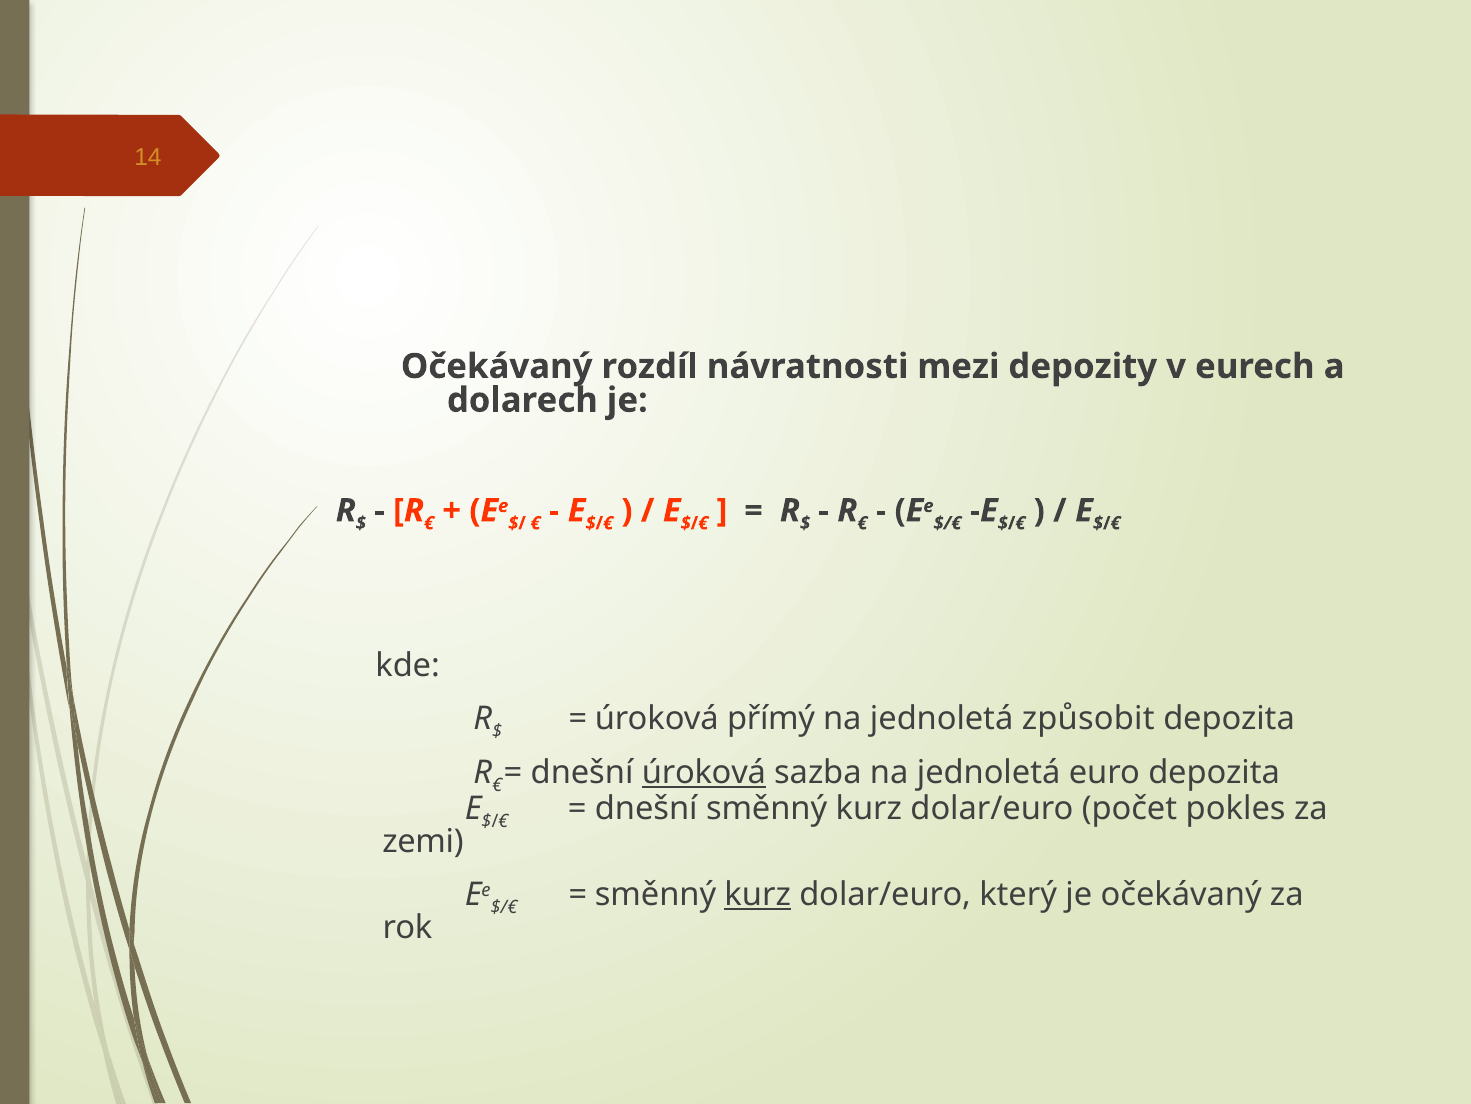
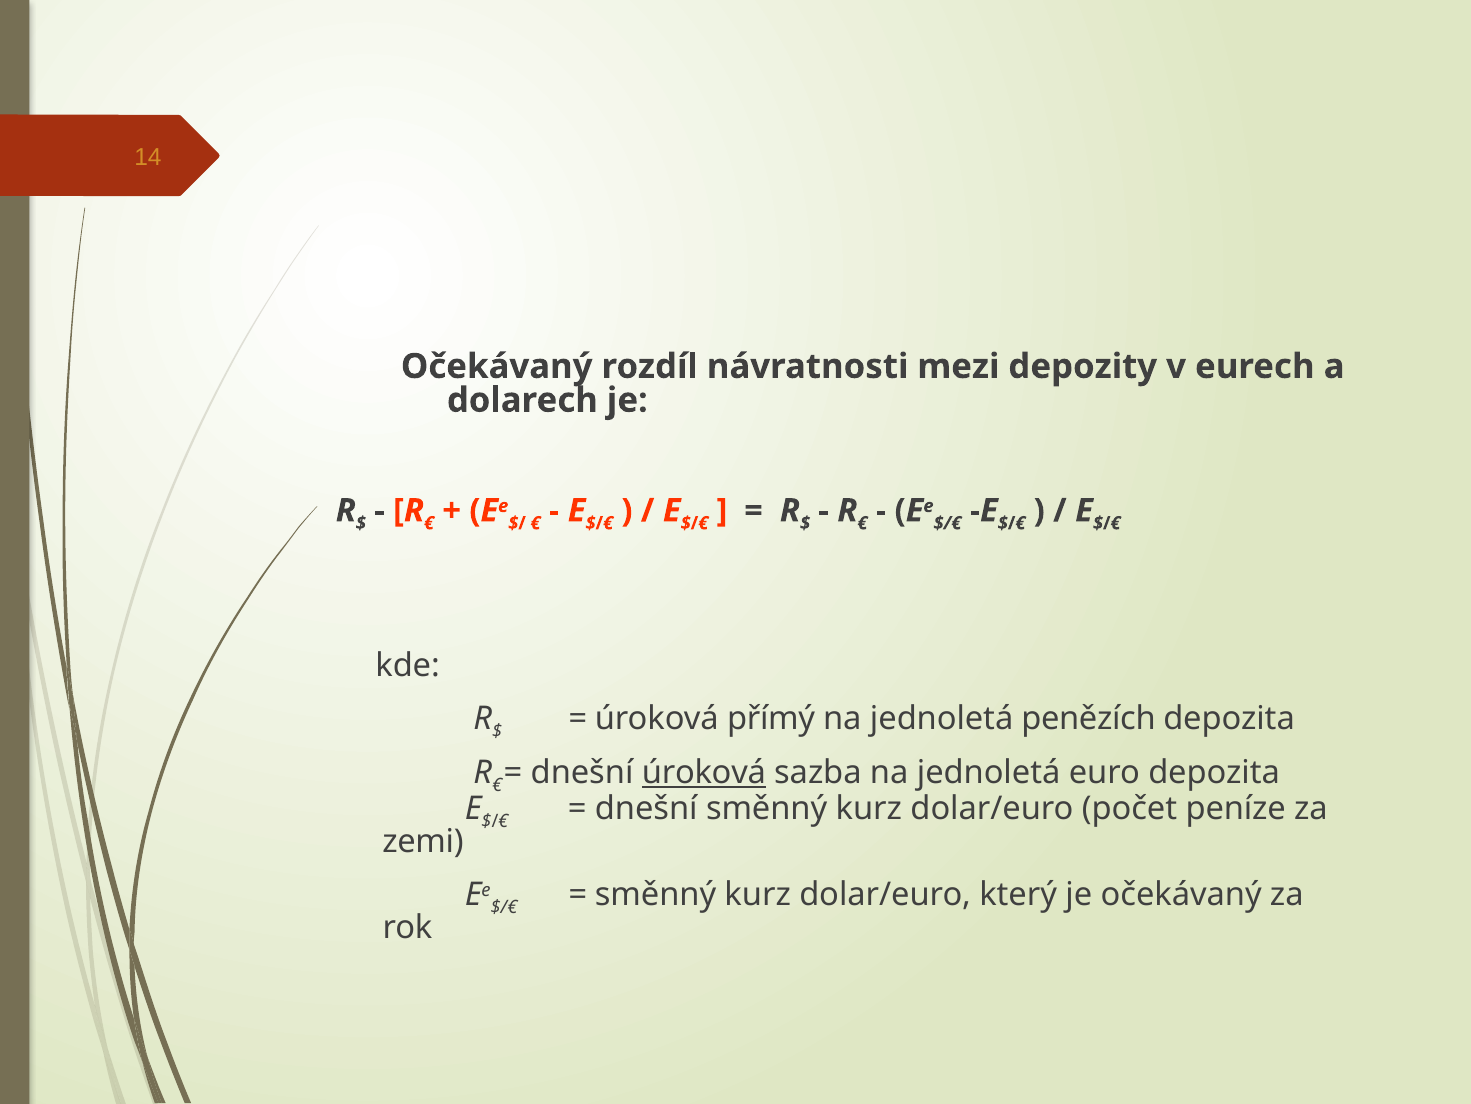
způsobit: způsobit -> penězích (1088, 718)
pokles: pokles -> peníze (1236, 808)
kurz underline: present -> none (758, 894)
